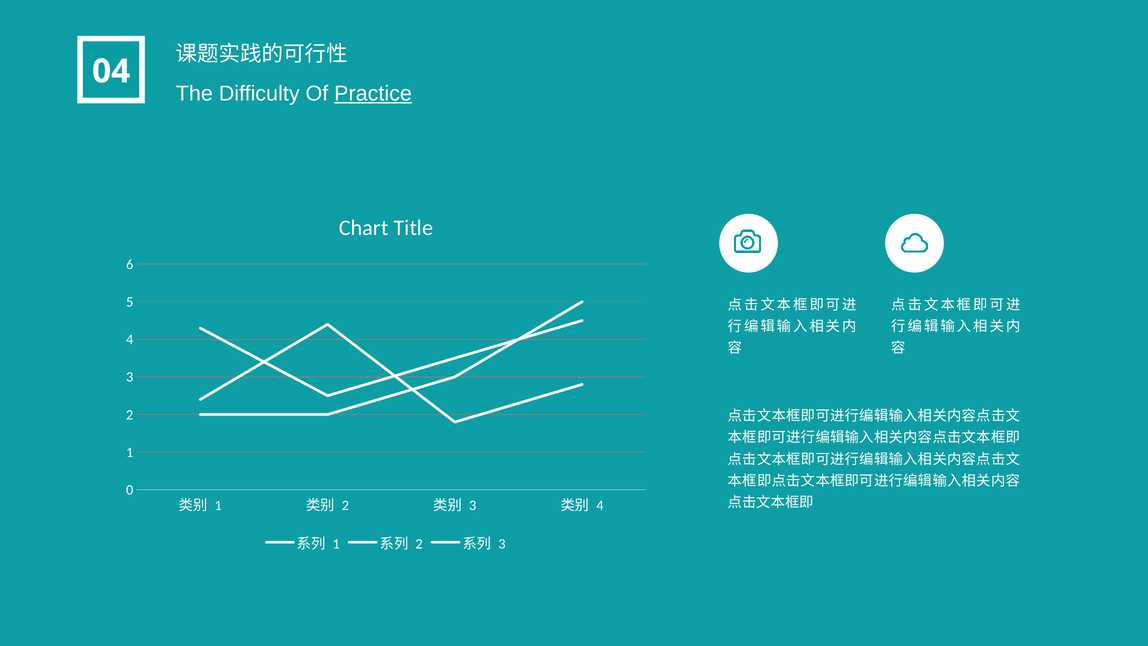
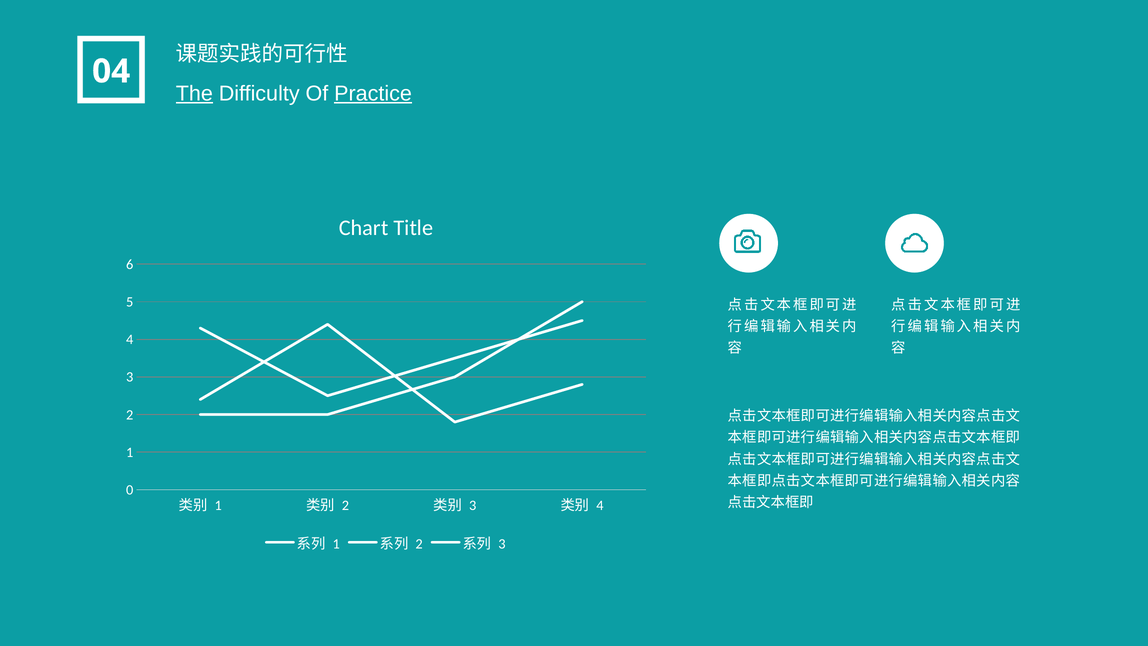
The underline: none -> present (194, 94)
